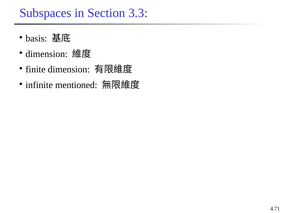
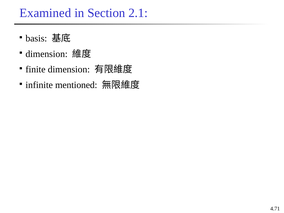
Subspaces: Subspaces -> Examined (45, 13)
3.3: 3.3 -> 2.1 (138, 13)
